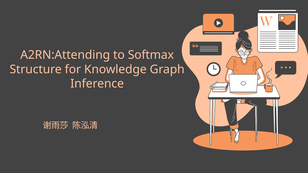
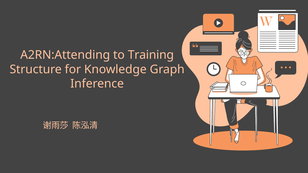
Softmax: Softmax -> Training (151, 55)
